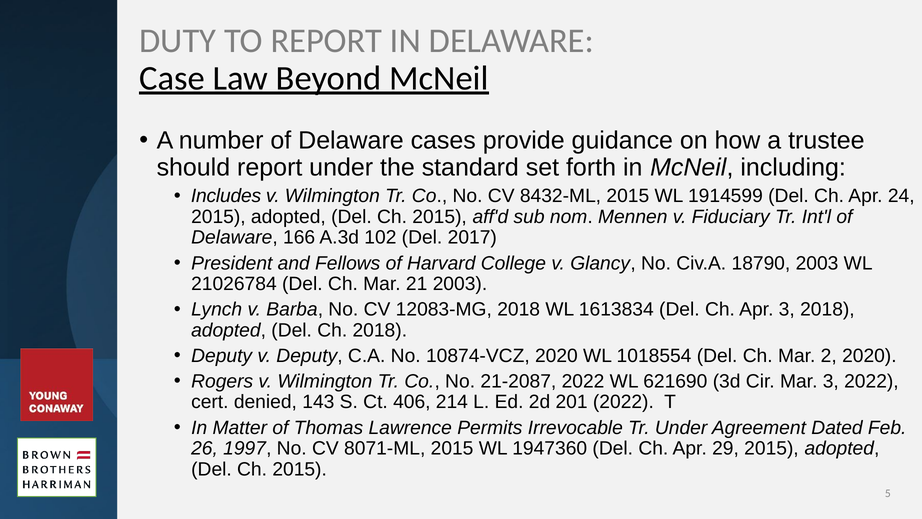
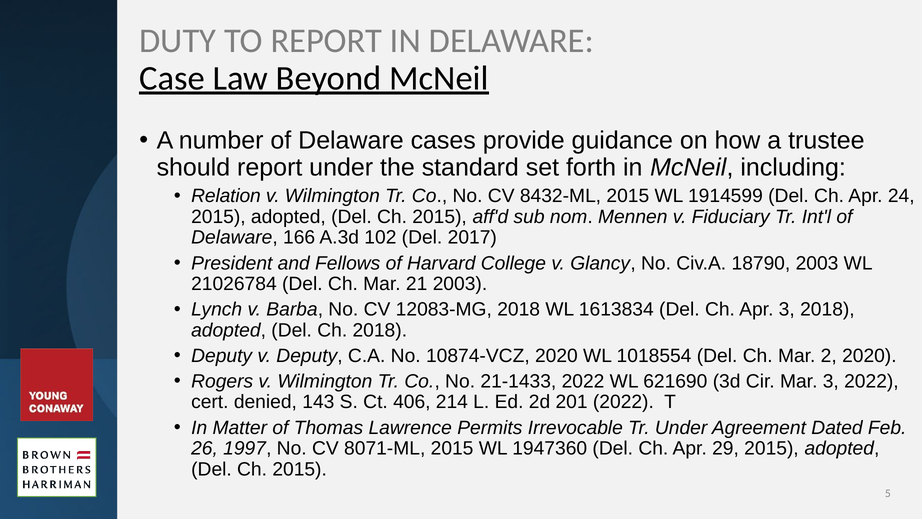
Includes: Includes -> Relation (226, 196)
21-2087: 21-2087 -> 21-1433 (518, 381)
